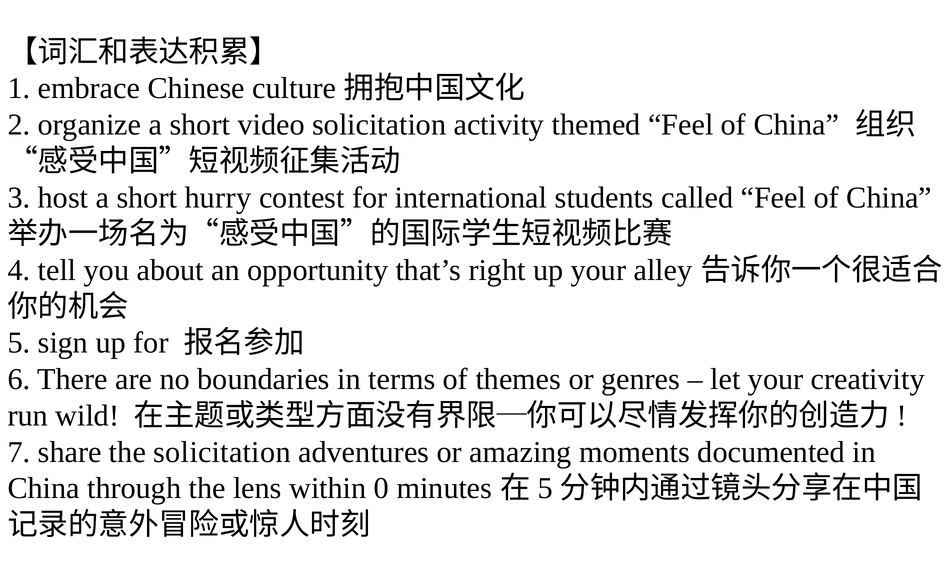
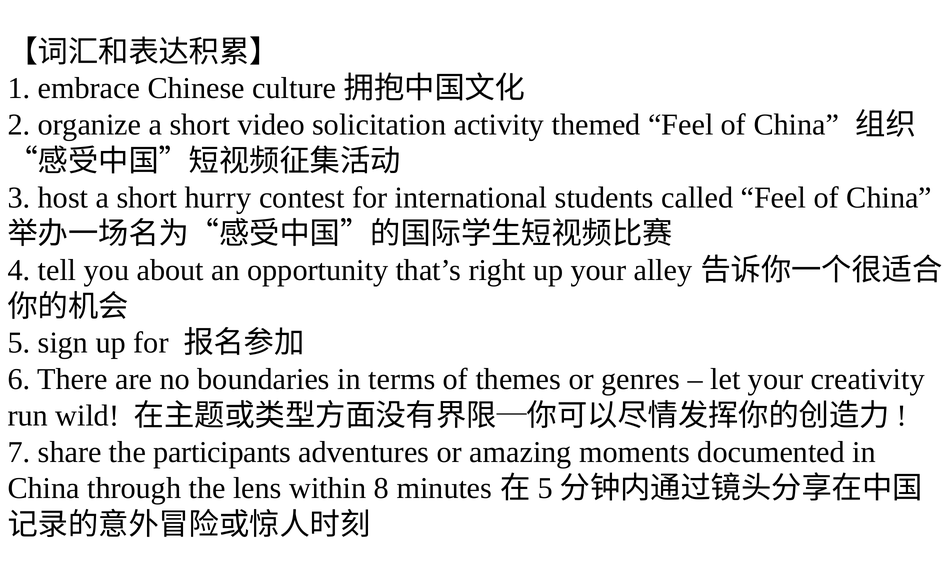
the solicitation: solicitation -> participants (222, 452)
0: 0 -> 8 (382, 488)
